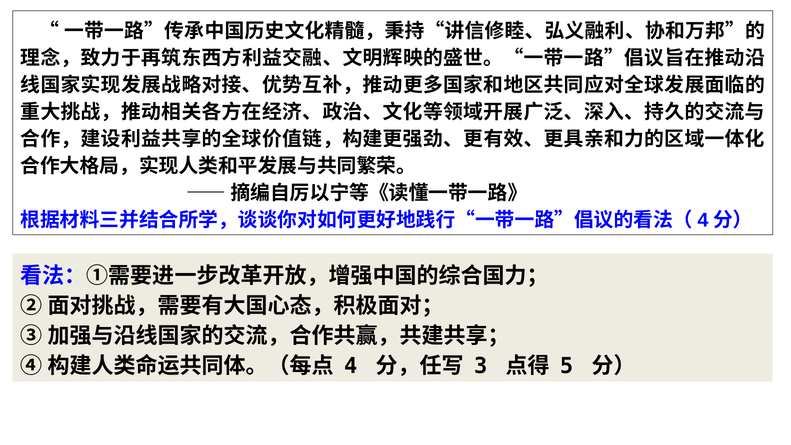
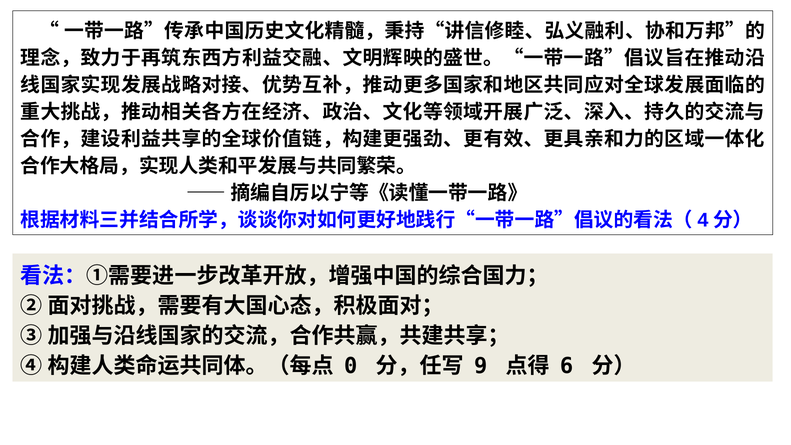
4: 4 -> 0 (351, 366)
3: 3 -> 9 (481, 366)
5: 5 -> 6 (567, 366)
